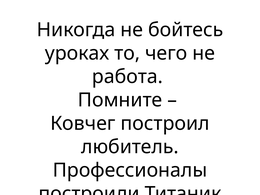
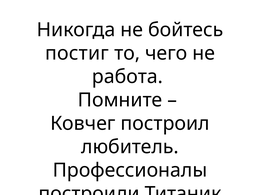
уроках: уроках -> постиг (77, 53)
